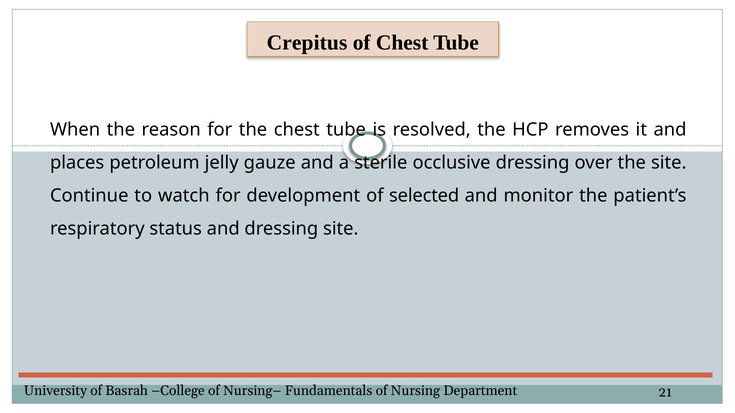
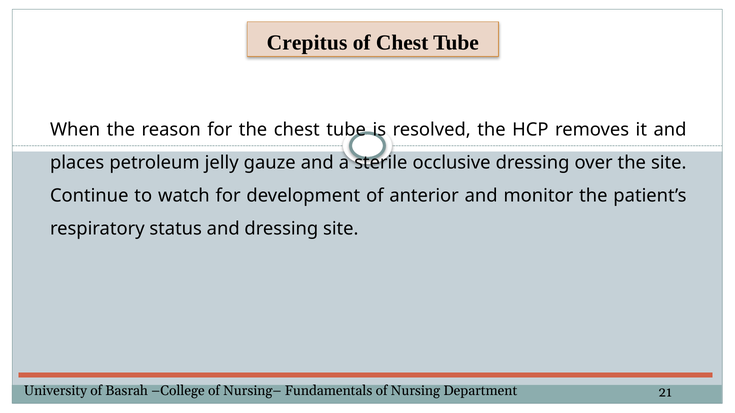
selected: selected -> anterior (424, 196)
